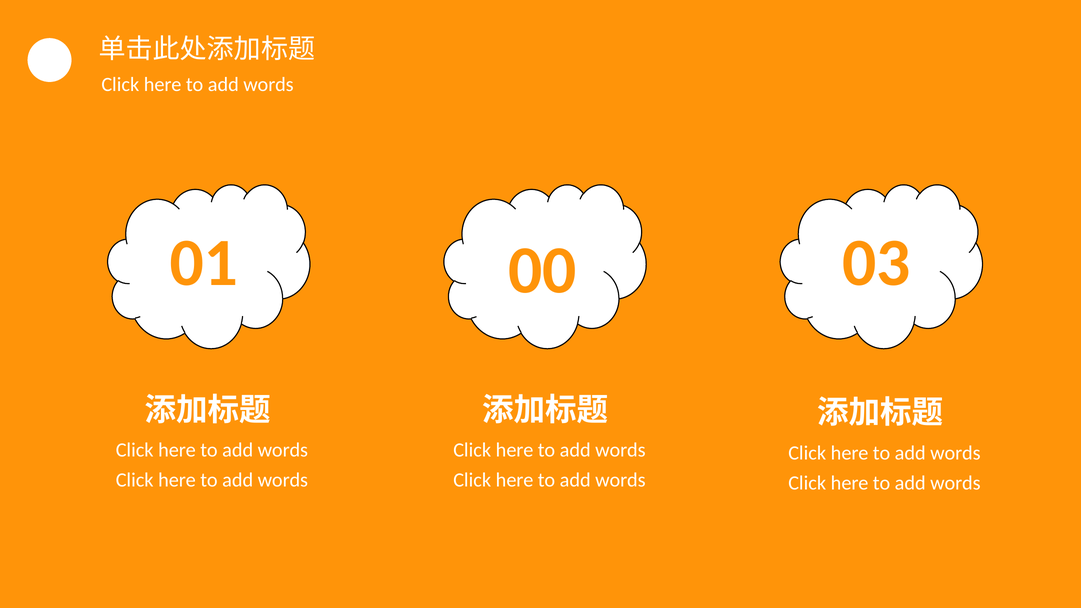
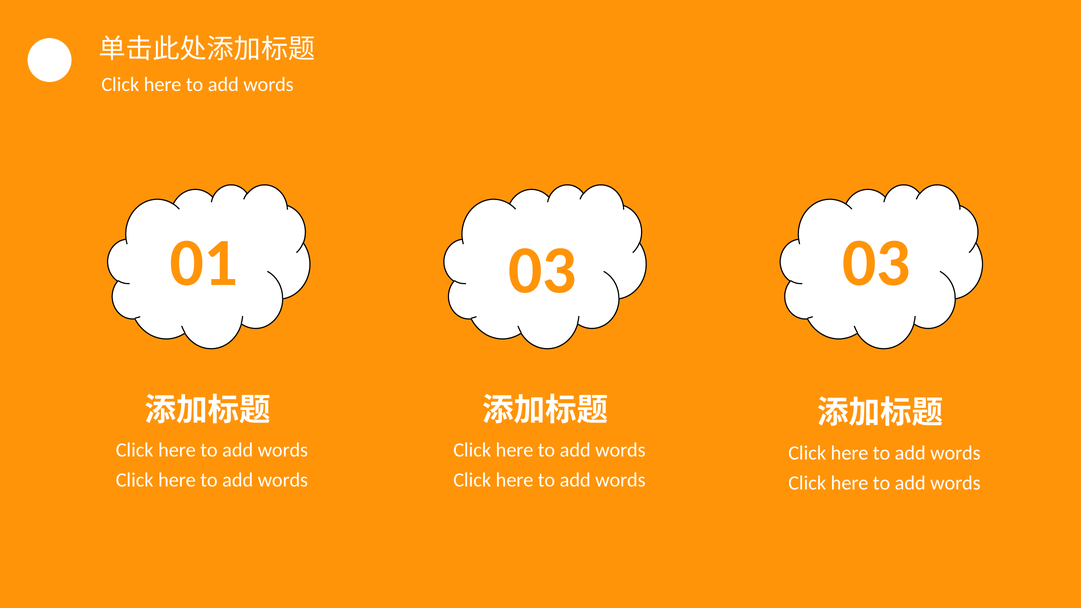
01 00: 00 -> 03 (542, 270)
